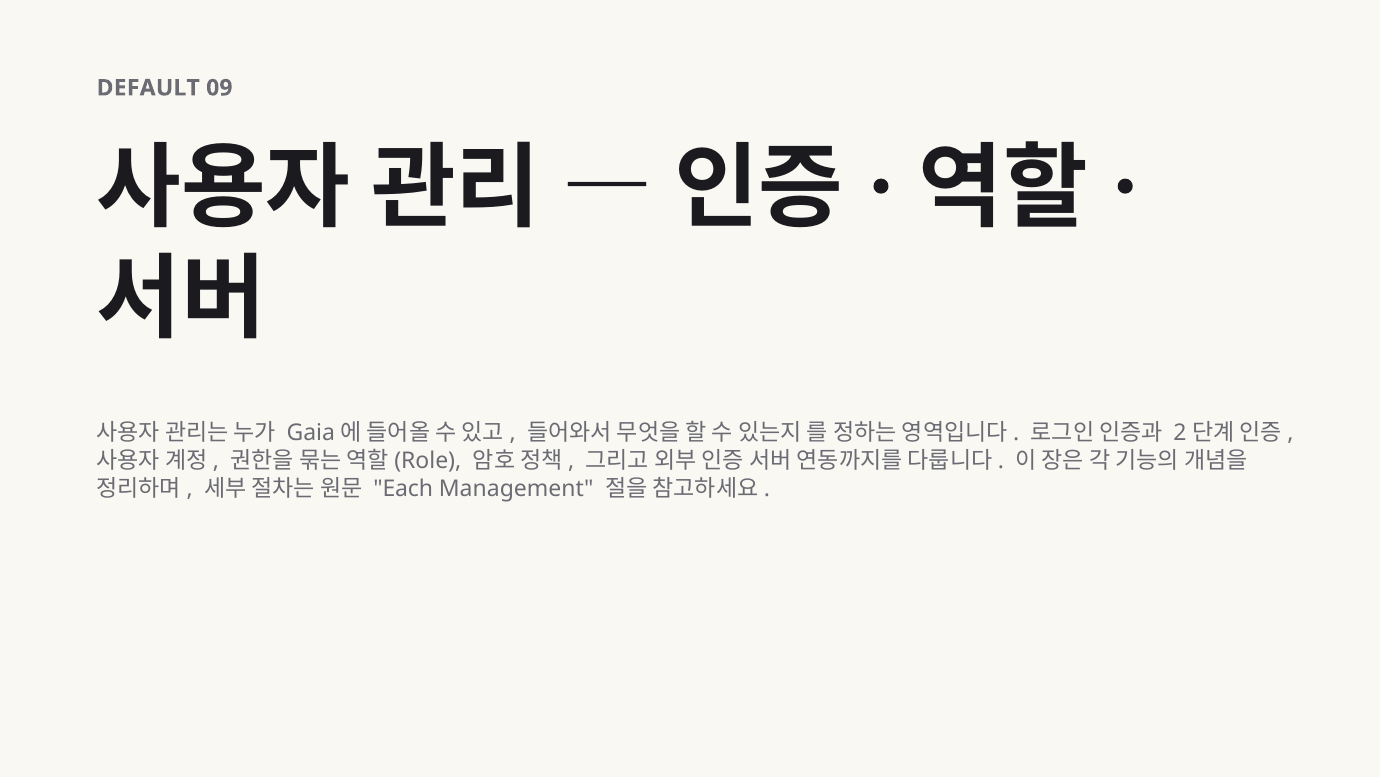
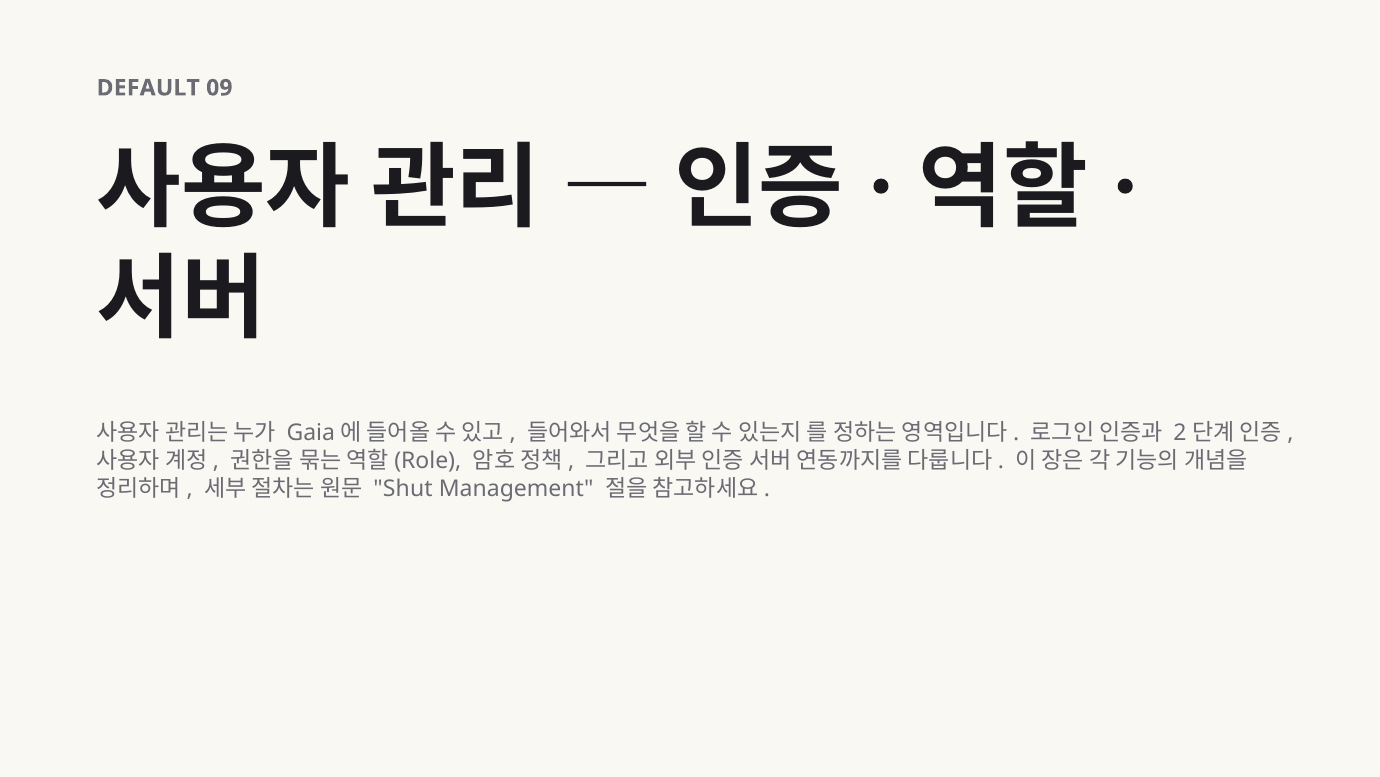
Each: Each -> Shut (403, 488)
